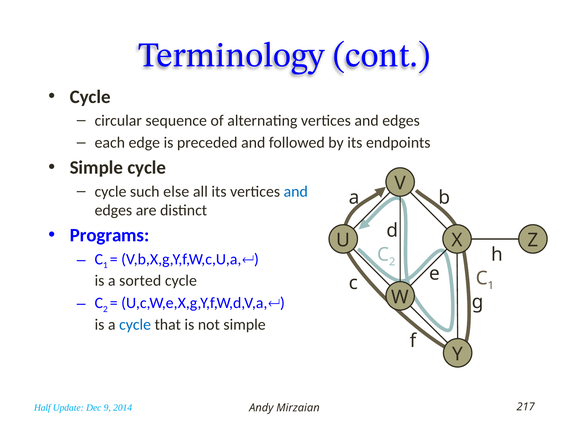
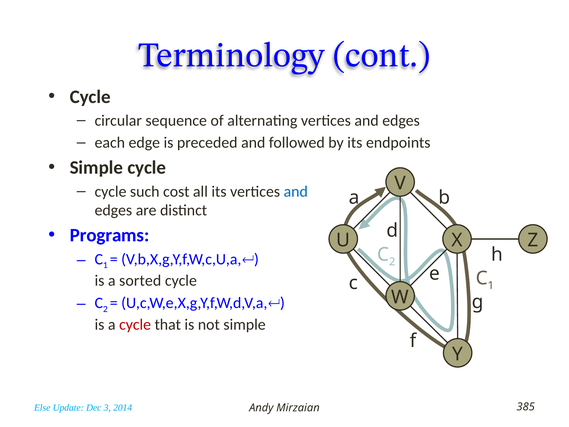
else: else -> cost (176, 191)
cycle colour: blue -> red (135, 324)
Half: Half -> Else (42, 408)
9: 9 -> 3 (107, 408)
217: 217 -> 385 (526, 407)
